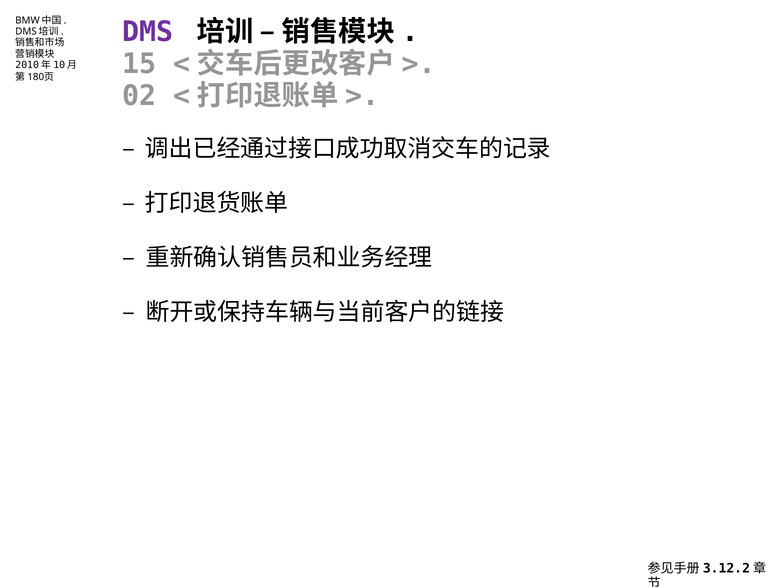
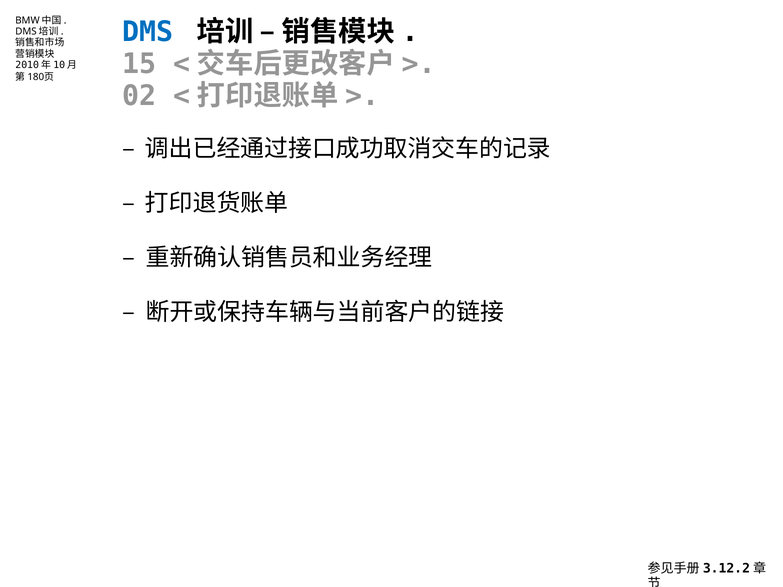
DMS colour: purple -> blue (148, 32)
